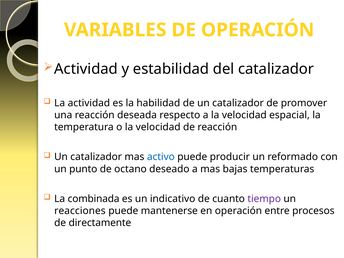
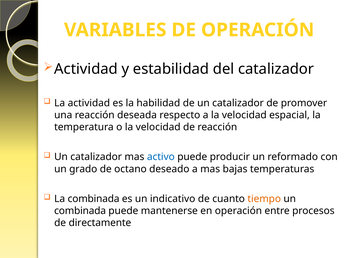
punto: punto -> grado (83, 169)
tiempo colour: purple -> orange (264, 199)
reacciones: reacciones -> combinada (80, 211)
